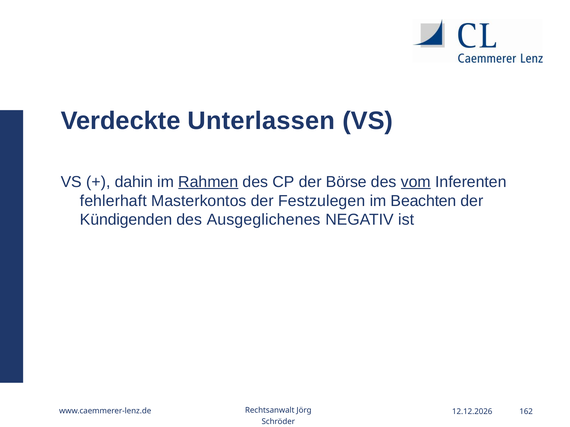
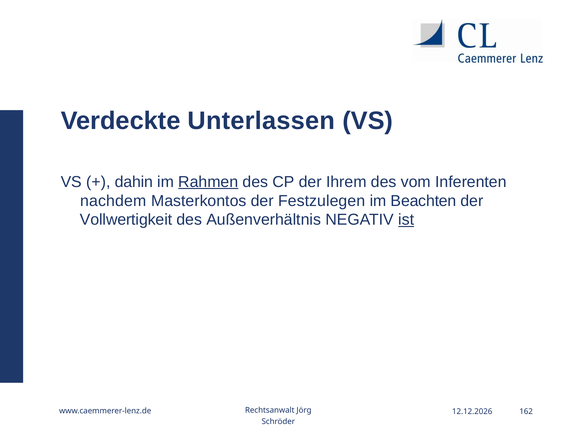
Börse: Börse -> Ihrem (346, 182)
vom underline: present -> none (416, 182)
fehlerhaft: fehlerhaft -> nachdem (113, 201)
Kündigenden: Kündigenden -> Vollwertigkeit (126, 220)
Ausgeglichenes: Ausgeglichenes -> Außenverhältnis (264, 220)
ist underline: none -> present (406, 220)
